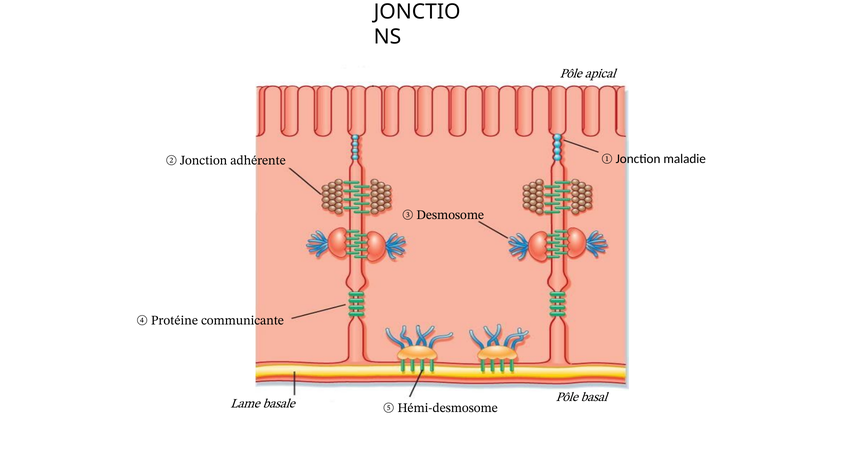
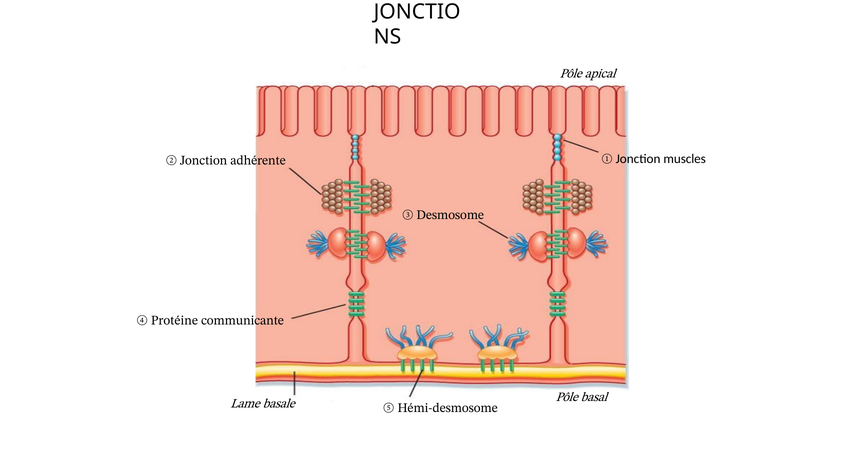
maladie: maladie -> muscles (685, 159)
